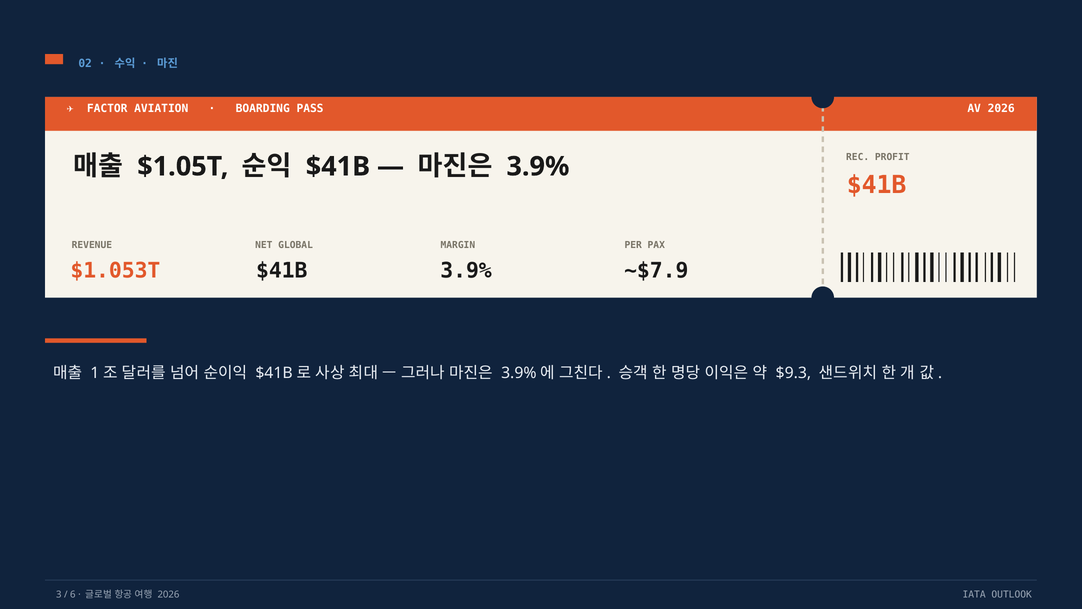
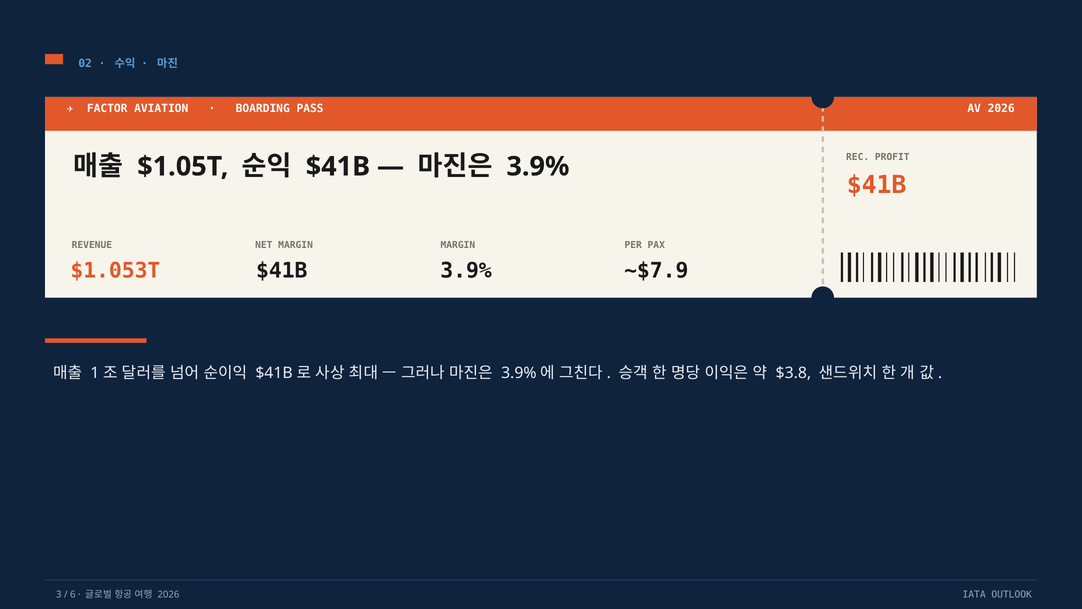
NET GLOBAL: GLOBAL -> MARGIN (296, 245)
$9.3: $9.3 -> $3.8 (793, 373)
